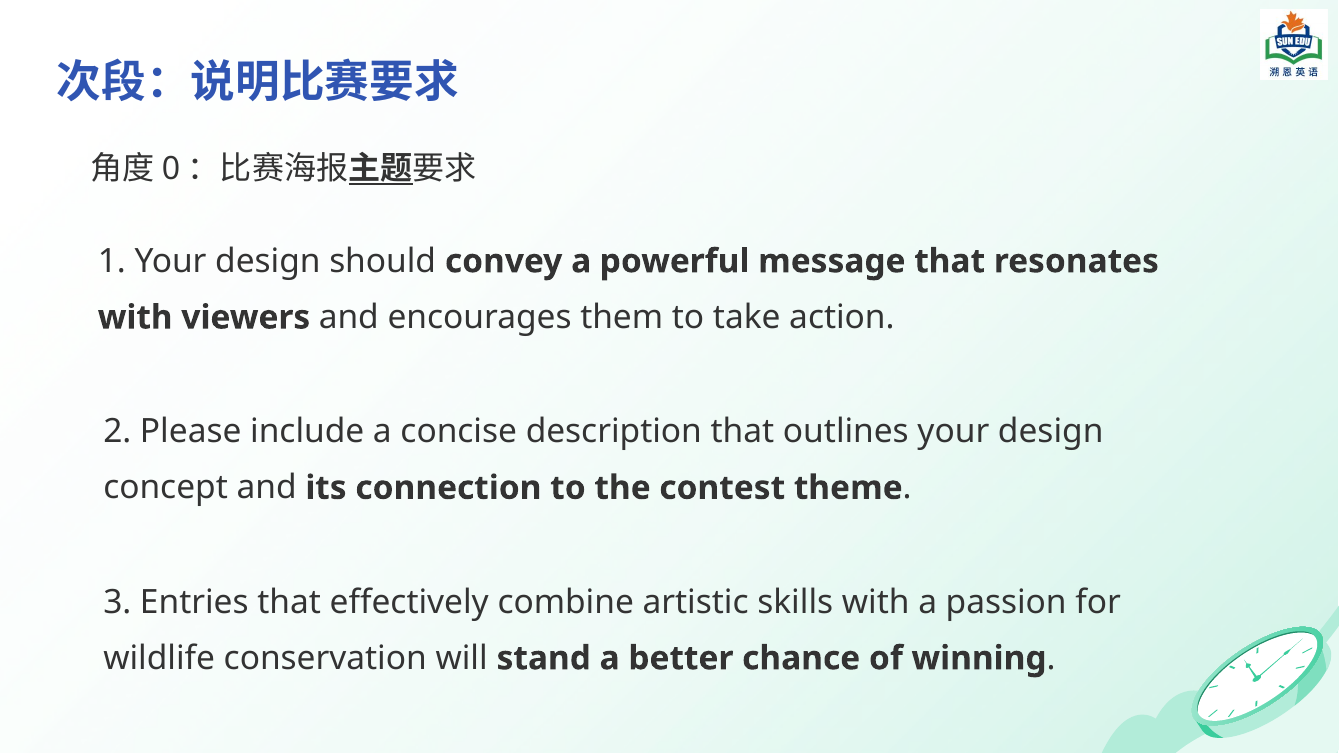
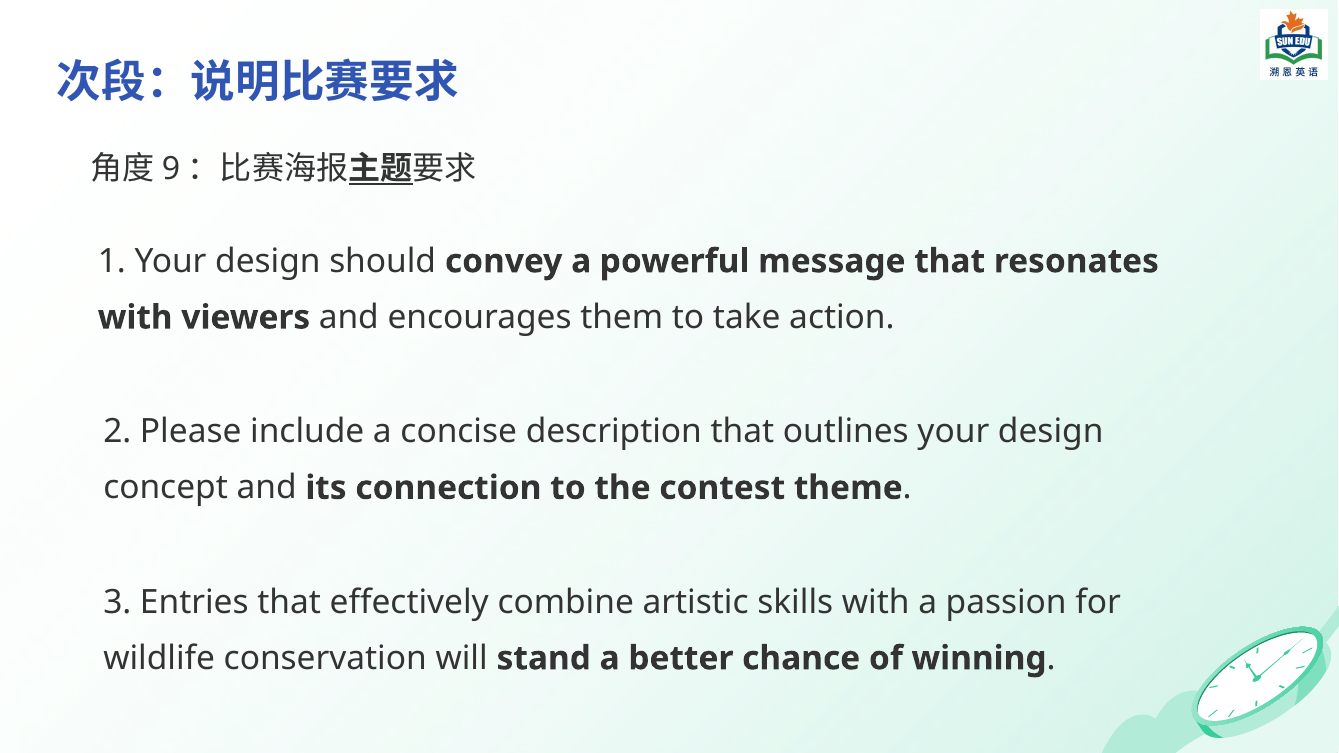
0: 0 -> 9 (171, 169)
